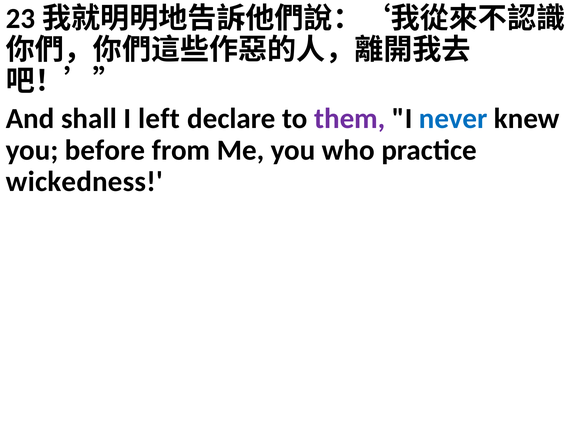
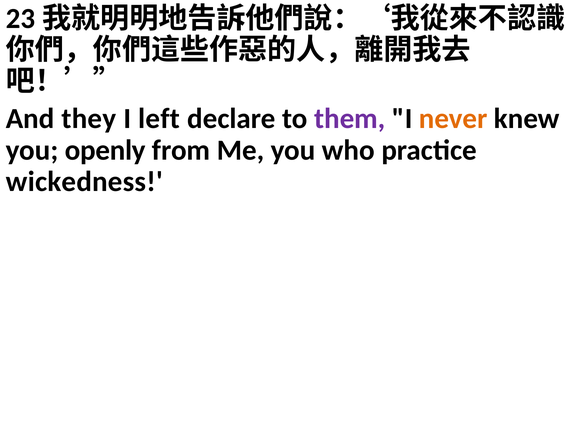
shall: shall -> they (89, 119)
never colour: blue -> orange (453, 119)
before: before -> openly (105, 150)
